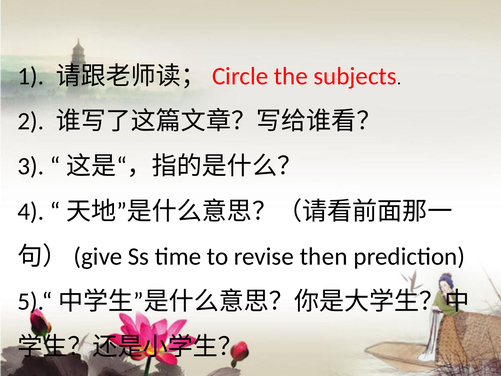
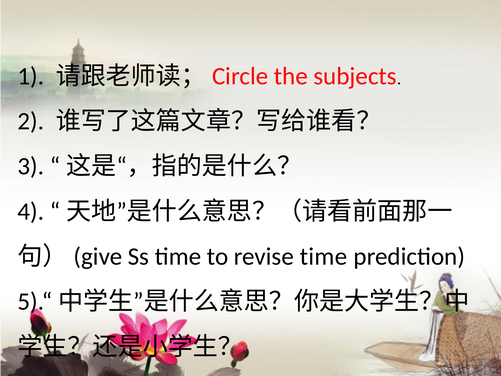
revise then: then -> time (324, 256)
